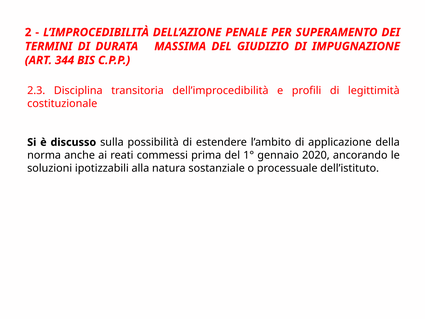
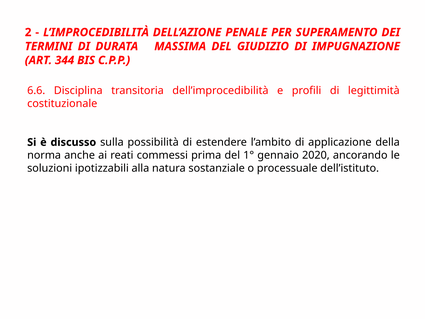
2.3: 2.3 -> 6.6 (36, 90)
